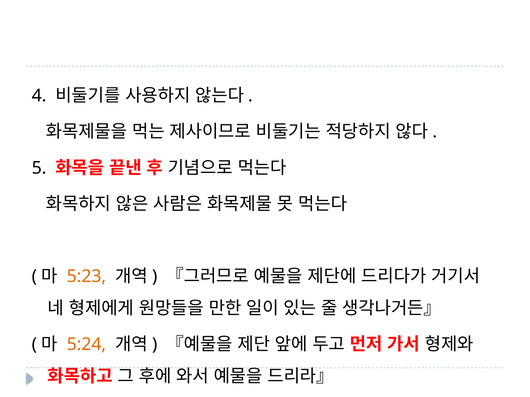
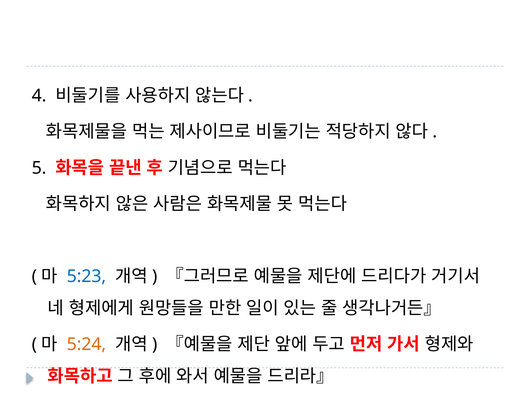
5:23 colour: orange -> blue (87, 277)
